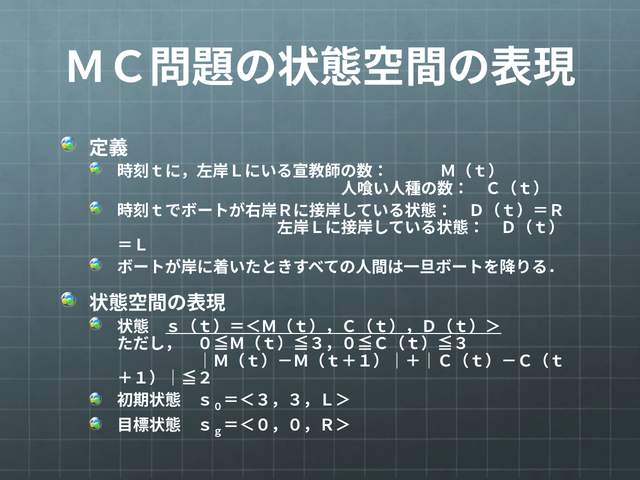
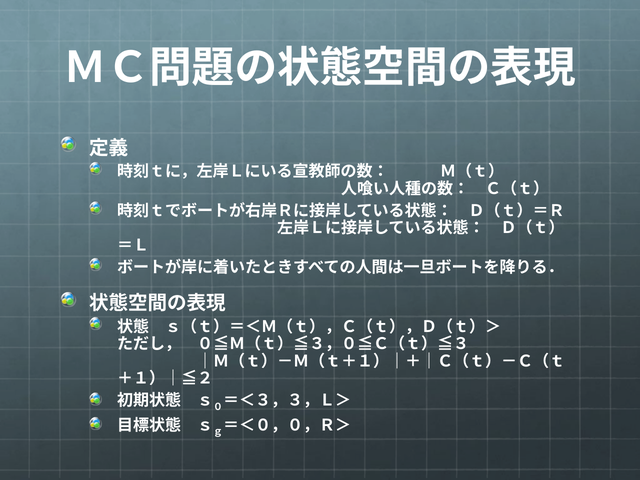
ｓ（ｔ）＝＜Ｍ（ｔ），Ｃ（ｔ），Ｄ（ｔ）＞ underline: present -> none (333, 327)
